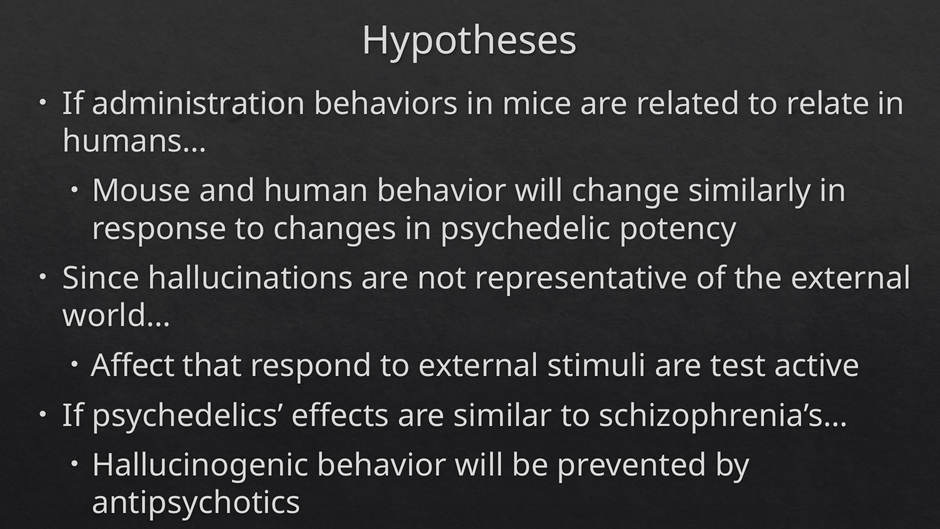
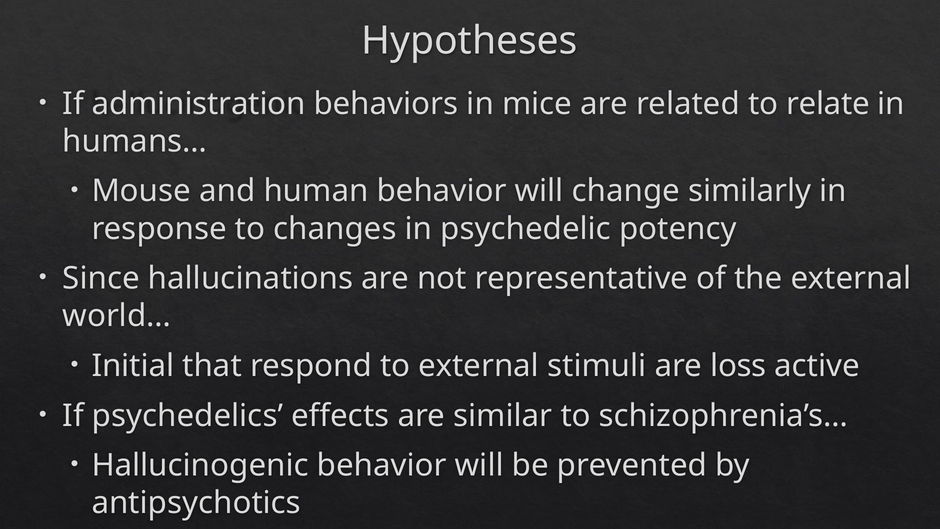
Affect: Affect -> Initial (133, 366)
test: test -> loss (738, 366)
